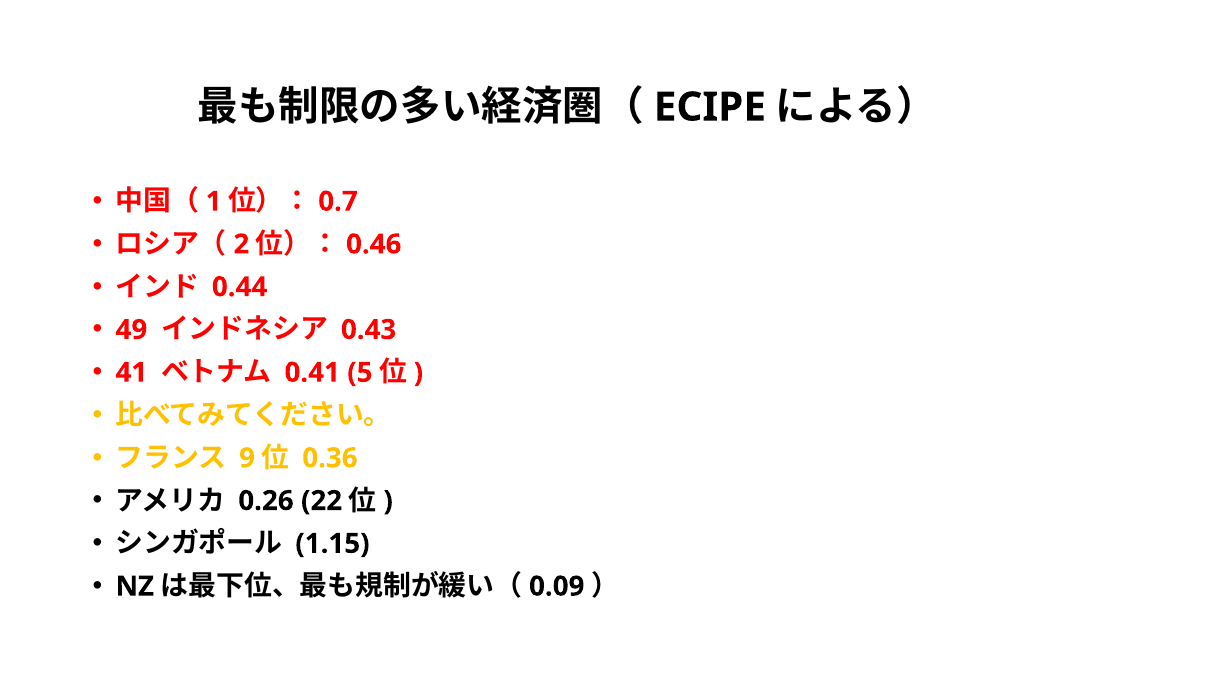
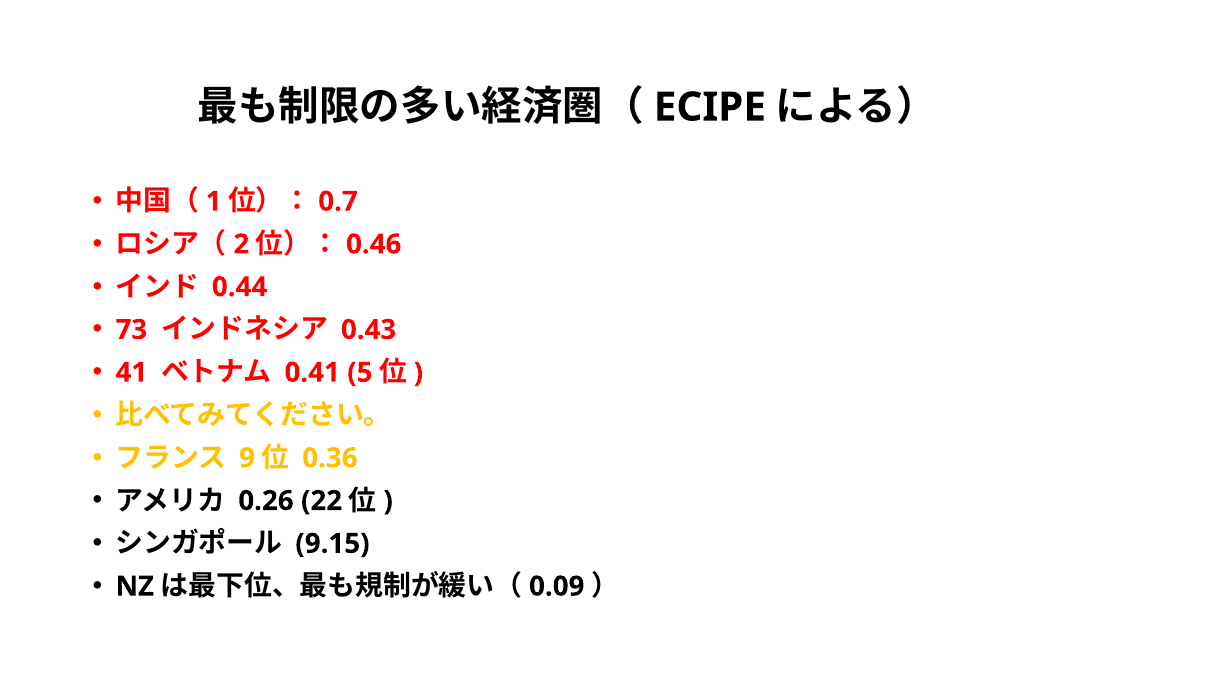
49: 49 -> 73 (131, 330)
1.15: 1.15 -> 9.15 (332, 544)
